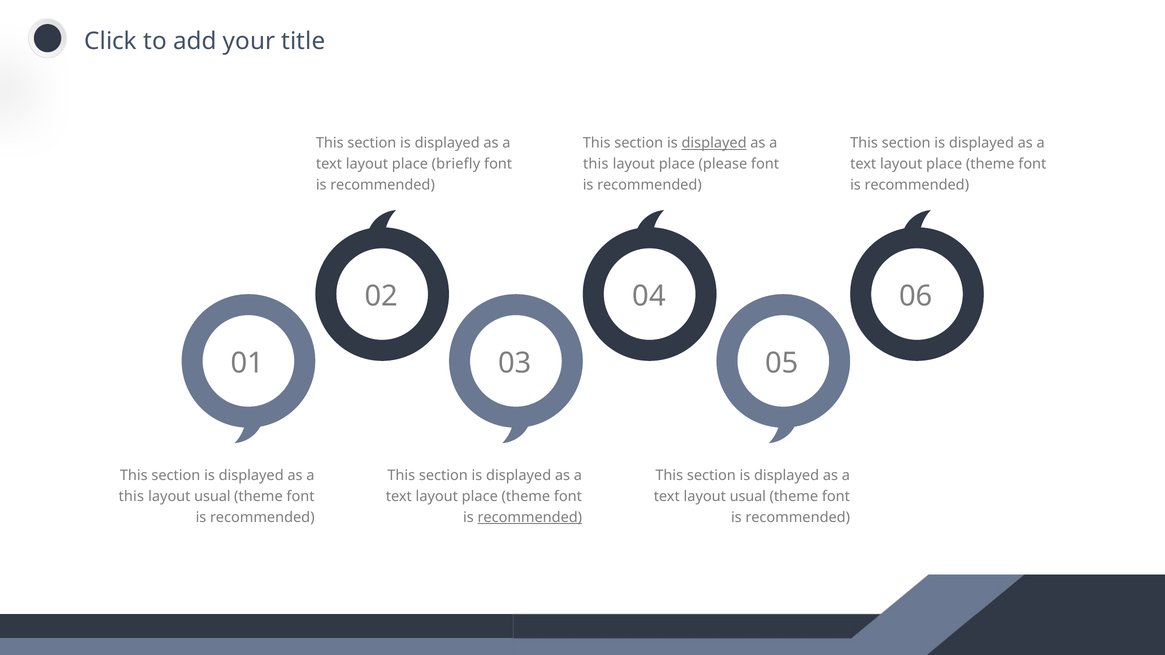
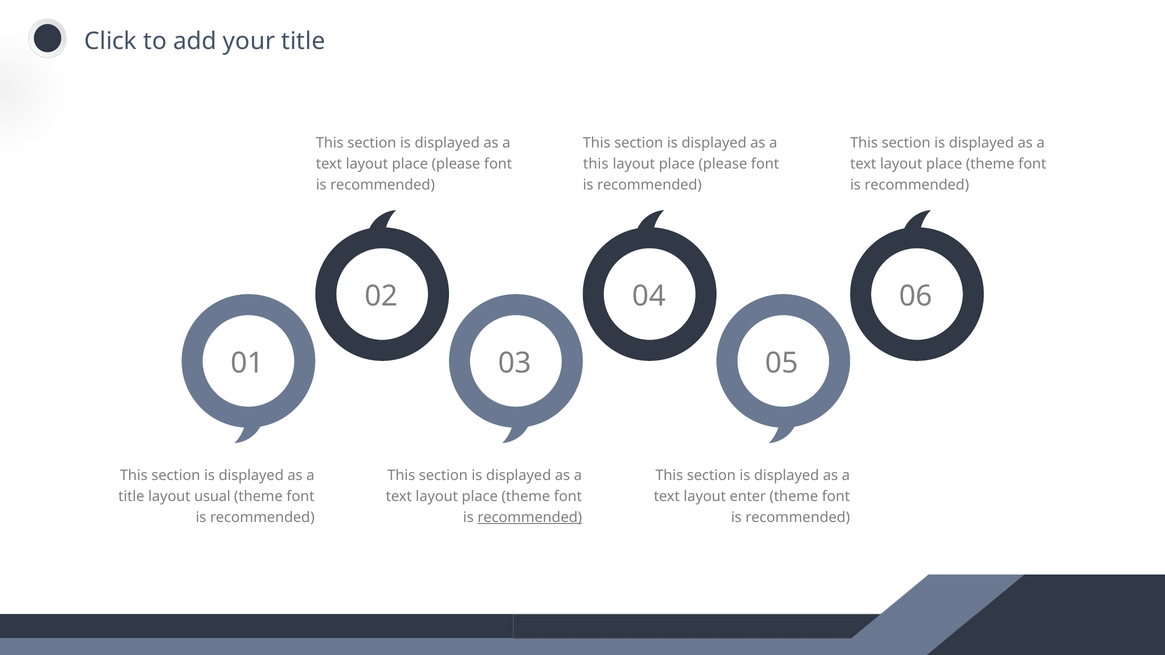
displayed underline: present -> none (714, 143)
text layout place briefly: briefly -> please (456, 164)
this: this -> title (131, 497)
text layout usual: usual -> enter (748, 497)
